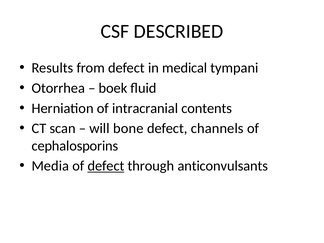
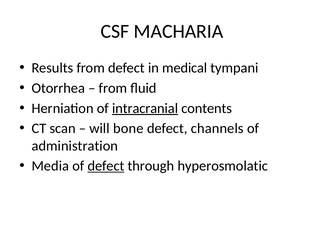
DESCRIBED: DESCRIBED -> MACHARIA (179, 31)
boek: boek -> from (113, 88)
intracranial underline: none -> present (145, 108)
cephalosporins: cephalosporins -> administration (75, 146)
anticonvulsants: anticonvulsants -> hyperosmolatic (223, 166)
